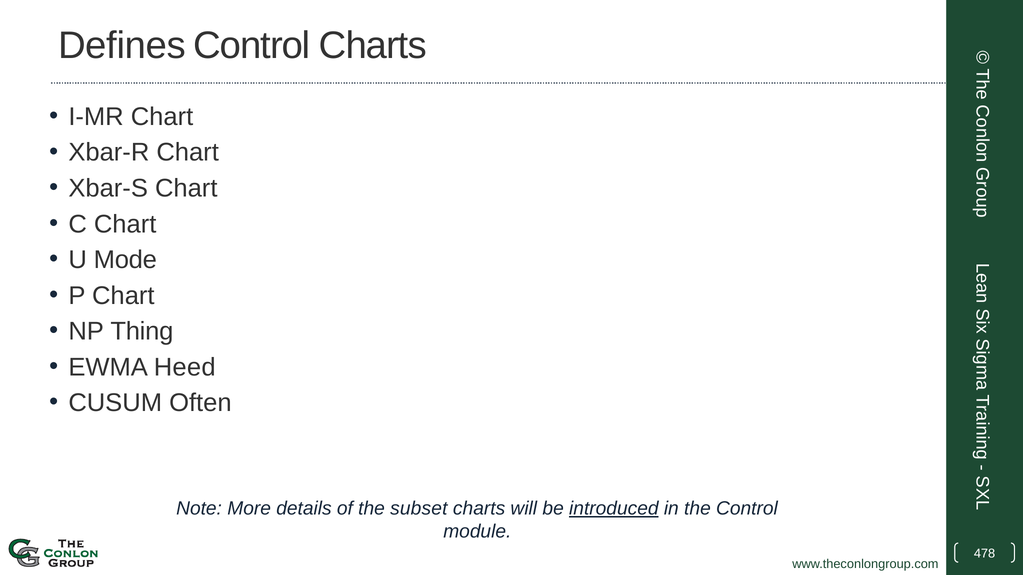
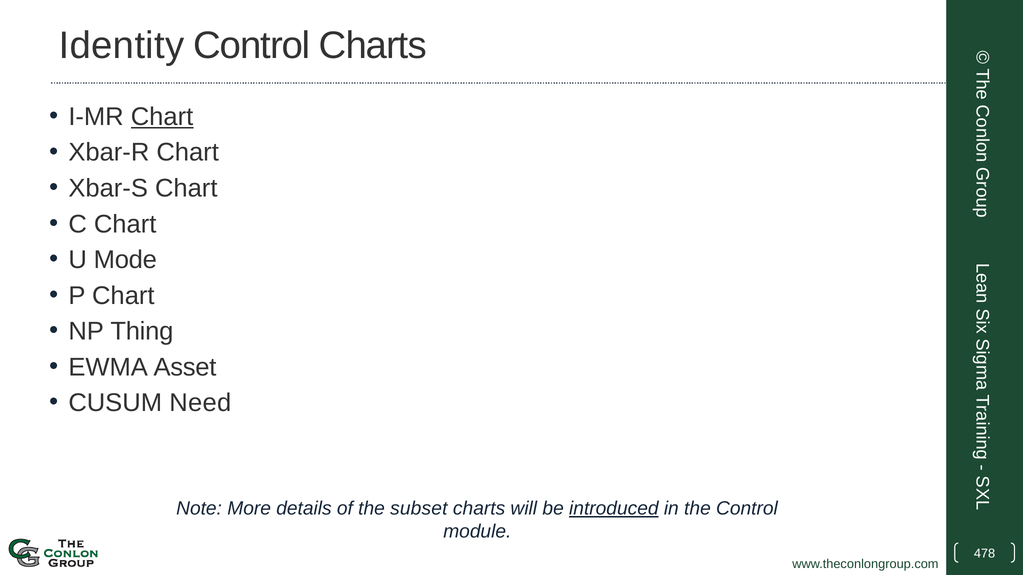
Defines: Defines -> Identity (122, 45)
Chart underline: none -> present (162, 117)
Heed: Heed -> Asset (185, 367)
Often: Often -> Need (200, 403)
